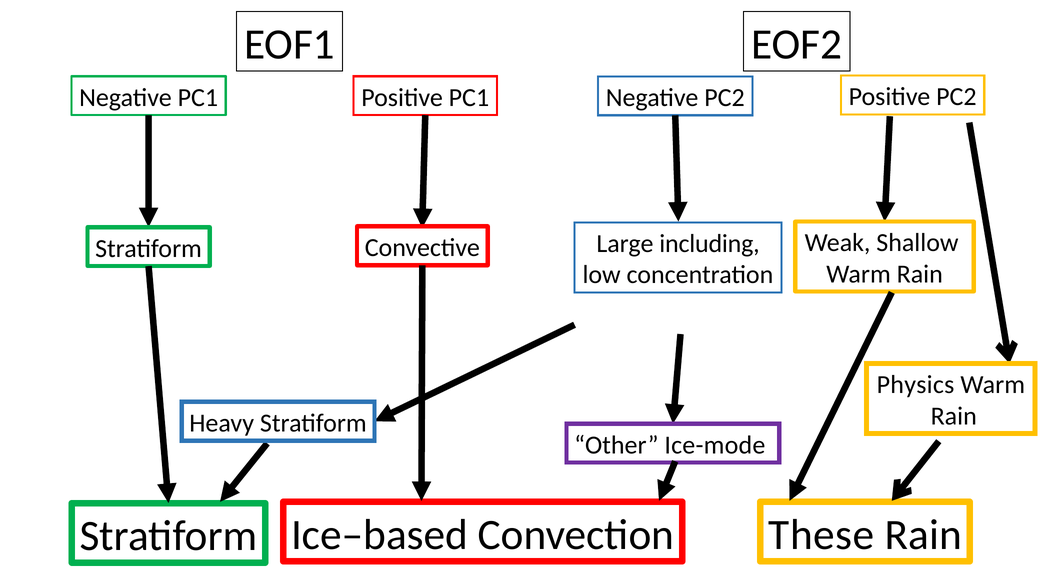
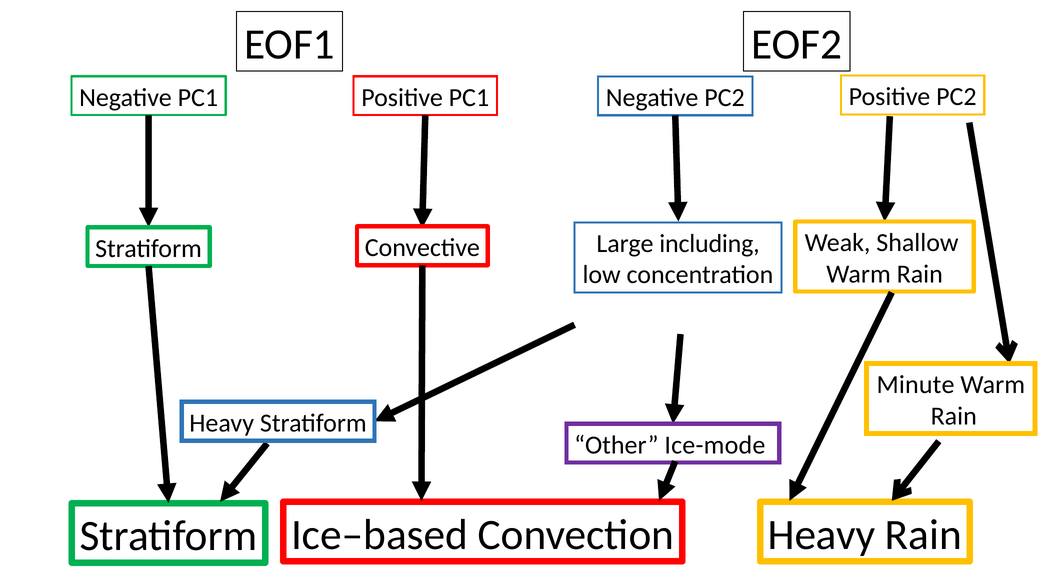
Physics: Physics -> Minute (916, 385)
Stratiform These: These -> Heavy (822, 535)
